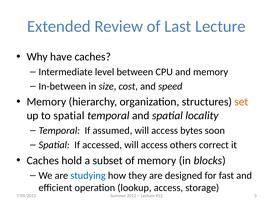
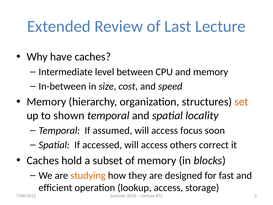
to spatial: spatial -> shown (69, 115)
bytes: bytes -> focus (191, 130)
studying colour: blue -> orange (88, 175)
